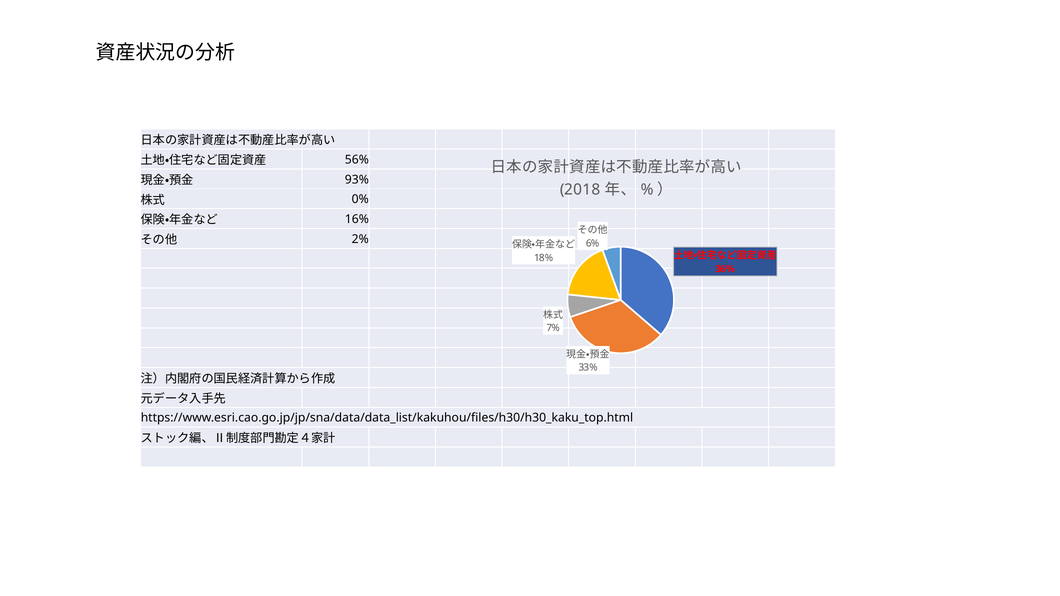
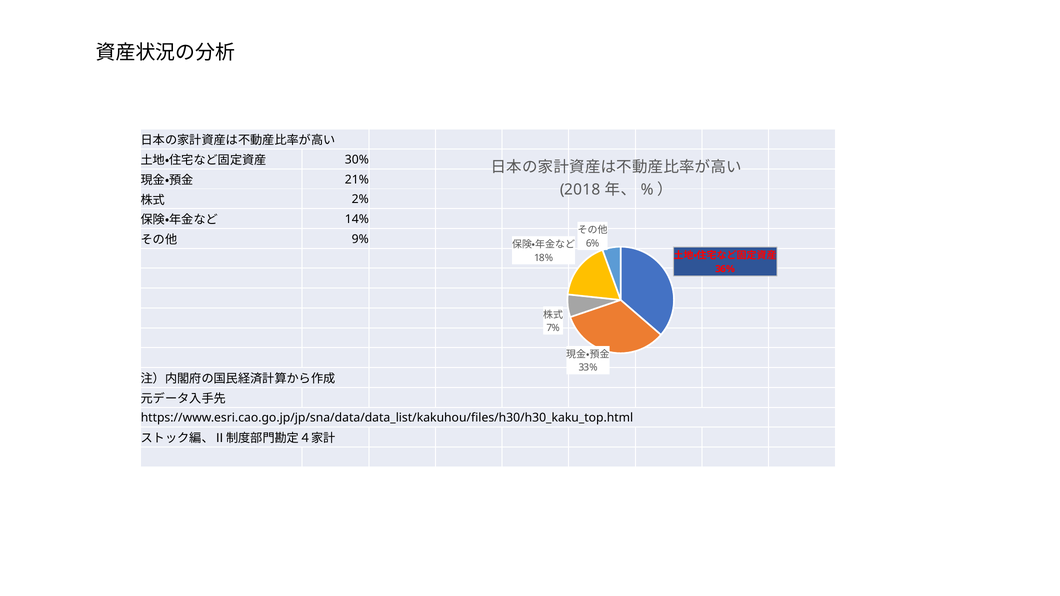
56%: 56% -> 30% (357, 160)
93%: 93% -> 21% (357, 180)
0%: 0% -> 2% (360, 199)
16%: 16% -> 14% (357, 219)
2%: 2% -> 9% (360, 239)
